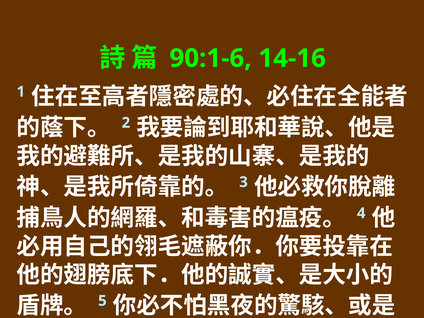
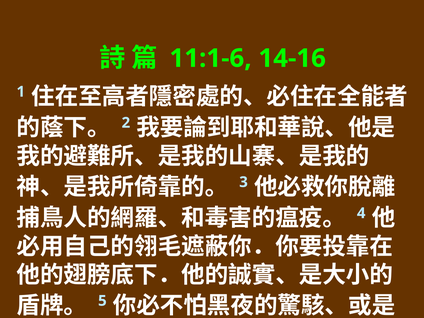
90:1-6: 90:1-6 -> 11:1-6 (211, 58)
